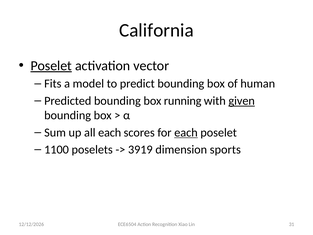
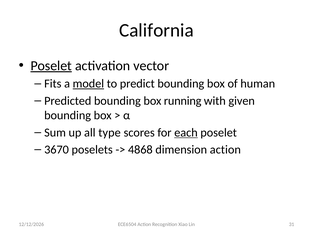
model underline: none -> present (88, 84)
given underline: present -> none (242, 101)
all each: each -> type (110, 132)
1100: 1100 -> 3670 (57, 149)
3919: 3919 -> 4868 (140, 149)
dimension sports: sports -> action (225, 149)
